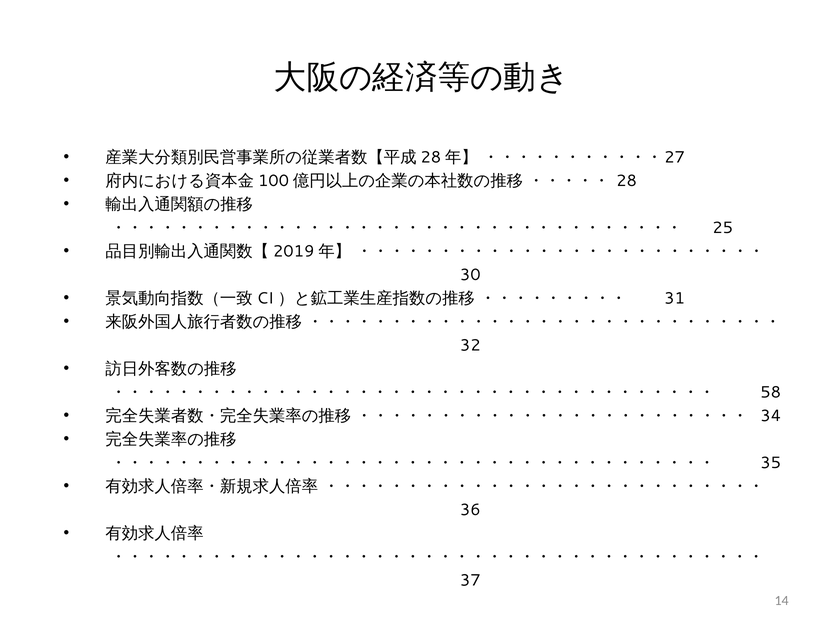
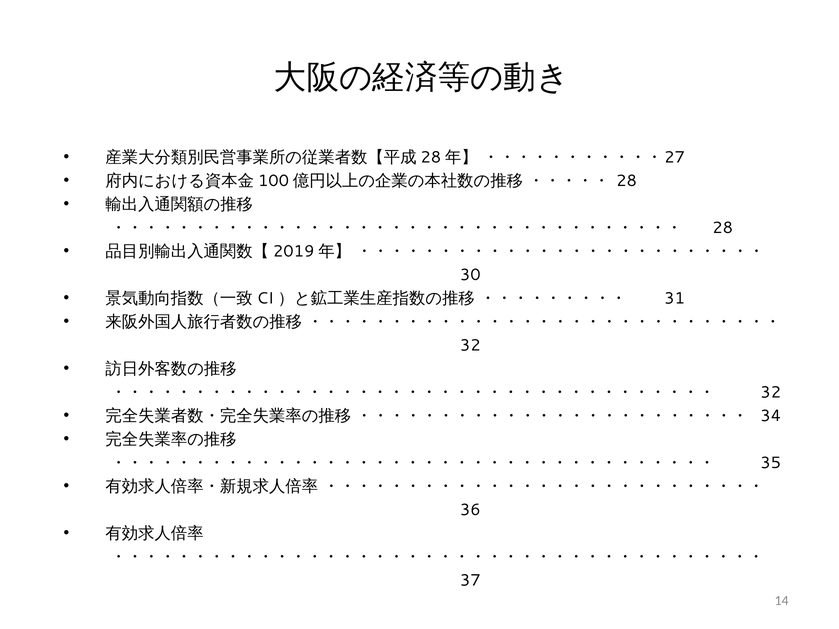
25: 25 -> 28 (723, 228)
58: 58 -> 32 (771, 392)
